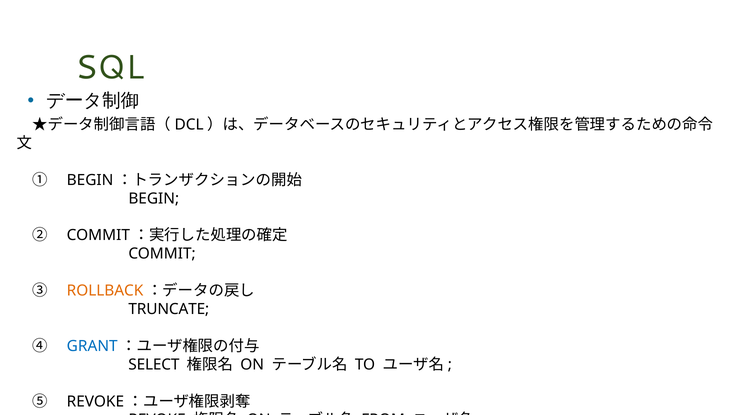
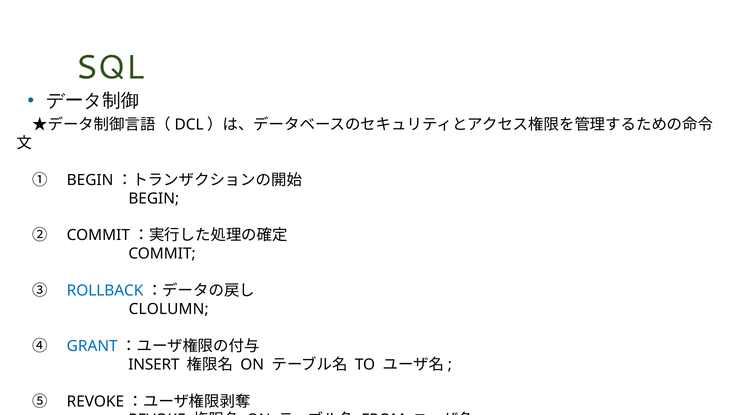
ROLLBACK colour: orange -> blue (105, 291)
TRUNCATE: TRUNCATE -> CLOLUMN (169, 309)
SELECT: SELECT -> INSERT (154, 365)
